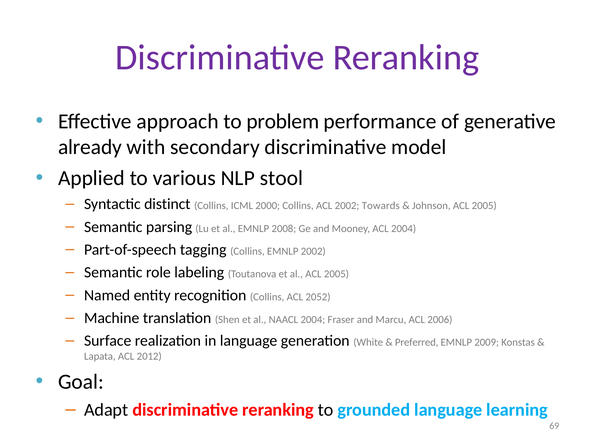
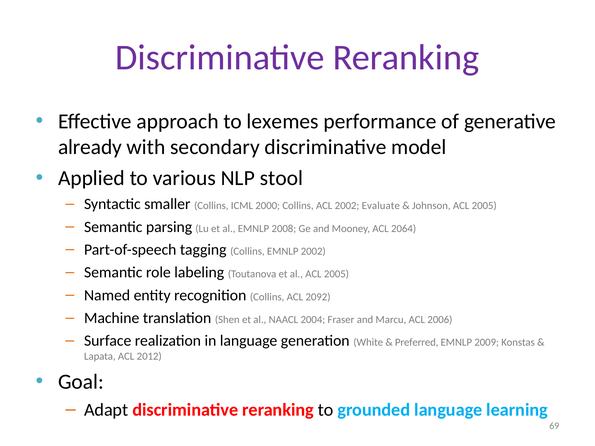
problem: problem -> lexemes (283, 121)
distinct: distinct -> smaller (167, 204)
Towards: Towards -> Evaluate (381, 206)
ACL 2004: 2004 -> 2064 (404, 229)
2052: 2052 -> 2092 (318, 297)
